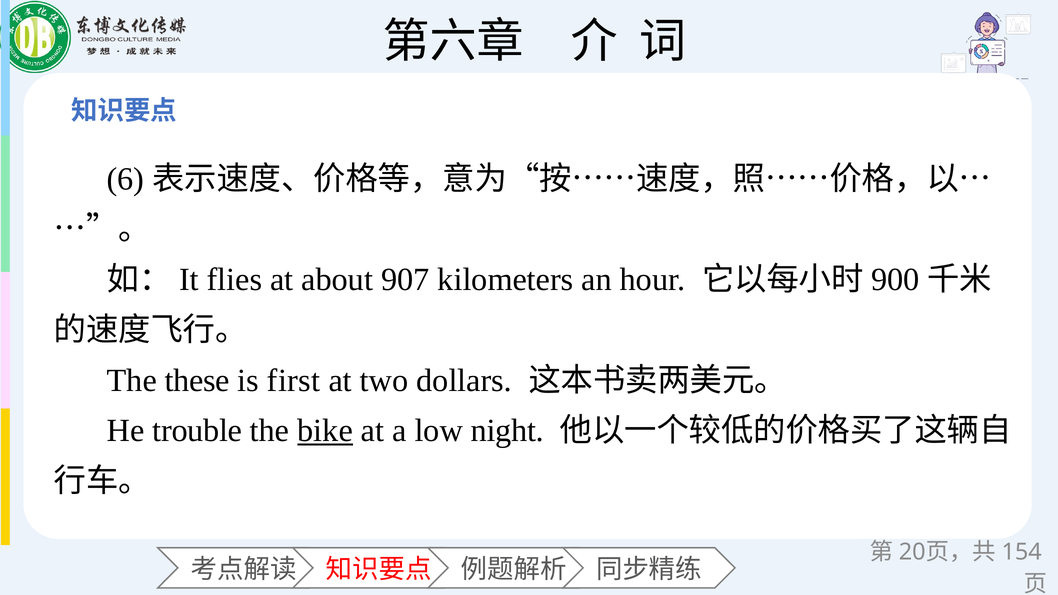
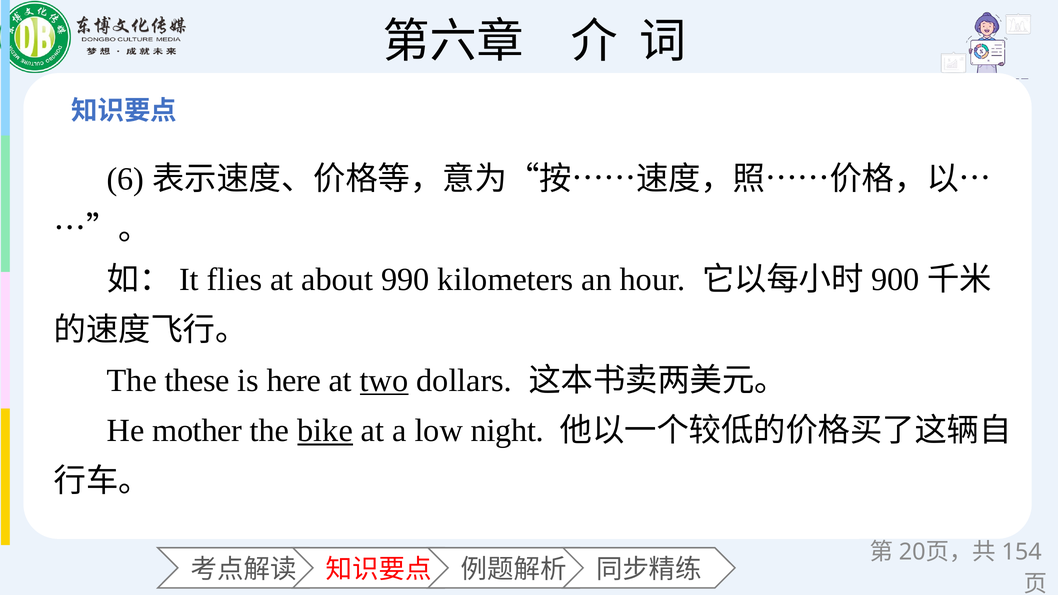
907: 907 -> 990 (405, 280)
first: first -> here (294, 381)
two underline: none -> present (384, 381)
trouble: trouble -> mother (197, 431)
